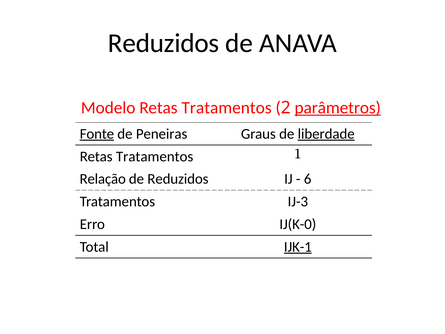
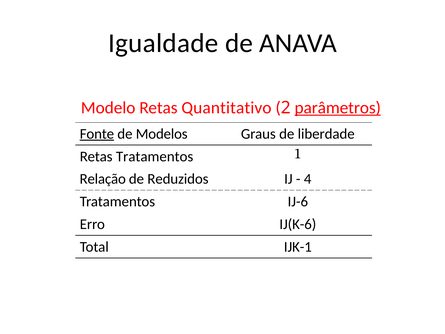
Reduzidos: Reduzidos -> Igualdade (163, 43)
Modelo Retas Tratamentos: Tratamentos -> Quantitativo (226, 108)
Peneiras: Peneiras -> Modelos (162, 134)
liberdade underline: present -> none (326, 134)
6: 6 -> 4 (308, 179)
IJ-3: IJ-3 -> IJ-6 (298, 201)
IJ(K-0: IJ(K-0 -> IJ(K-6 (298, 224)
IJK-1 underline: present -> none (298, 247)
